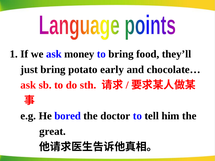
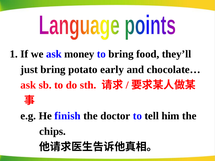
bored: bored -> finish (68, 116)
great: great -> chips (53, 132)
